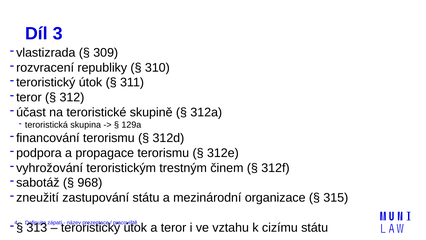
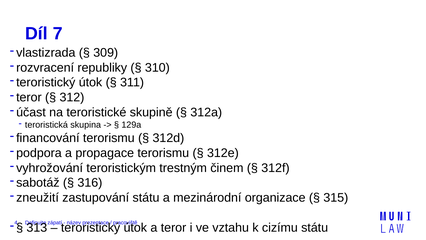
3: 3 -> 7 (58, 34)
968: 968 -> 316 (90, 183)
